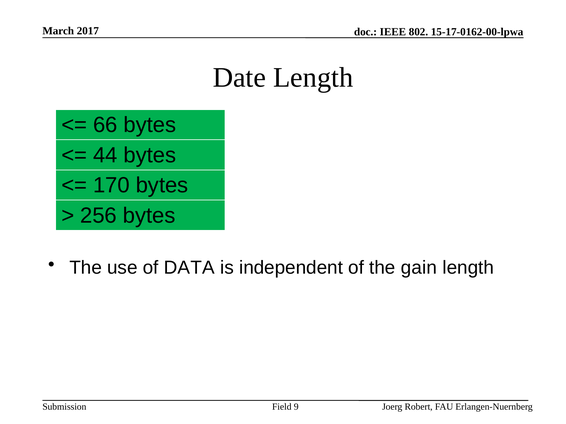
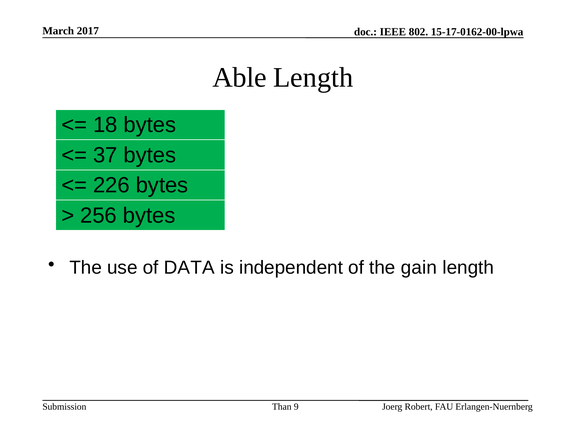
Date: Date -> Able (239, 77)
66: 66 -> 18 (105, 125)
44: 44 -> 37 (105, 155)
170: 170 -> 226 (111, 186)
Field: Field -> Than (282, 407)
